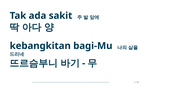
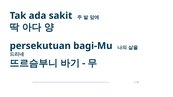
kebangkitan: kebangkitan -> persekutuan (40, 46)
